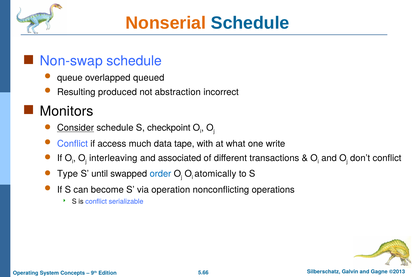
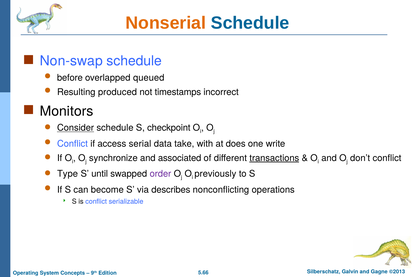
queue: queue -> before (70, 78)
abstraction: abstraction -> timestamps (178, 92)
much: much -> serial (140, 144)
tape: tape -> take (184, 144)
what: what -> does (236, 144)
interleaving: interleaving -> synchronize (113, 158)
transactions underline: none -> present (274, 158)
order colour: blue -> purple (160, 174)
atomically: atomically -> previously (215, 174)
operation: operation -> describes (171, 190)
